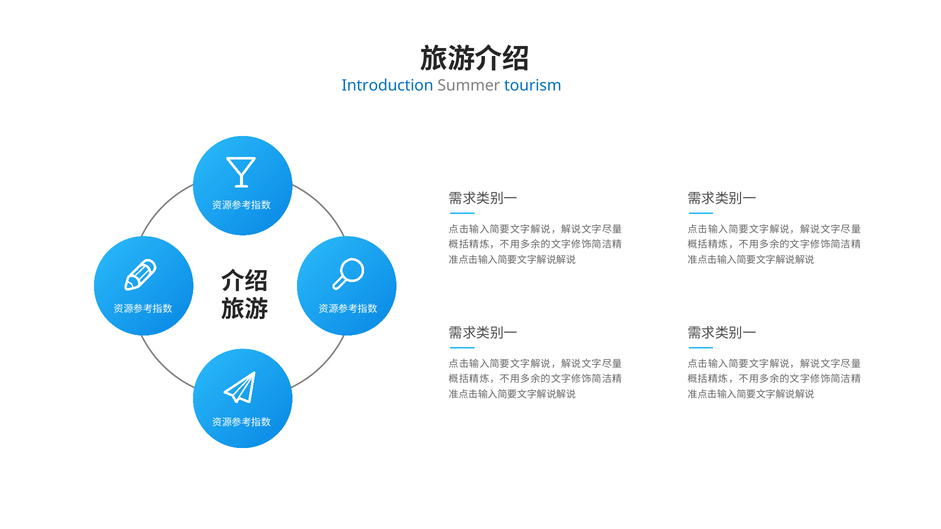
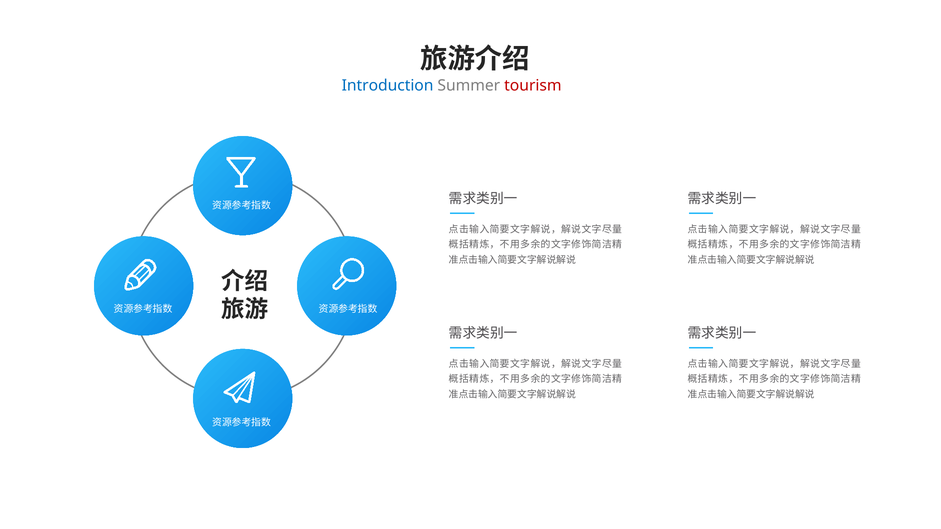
tourism colour: blue -> red (533, 86)
